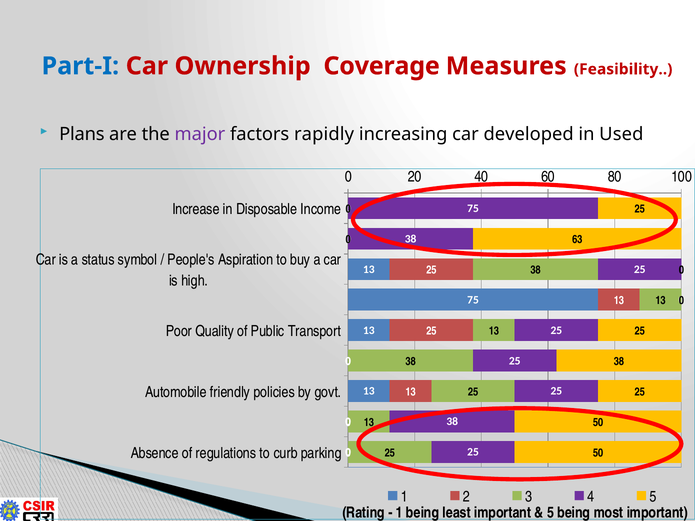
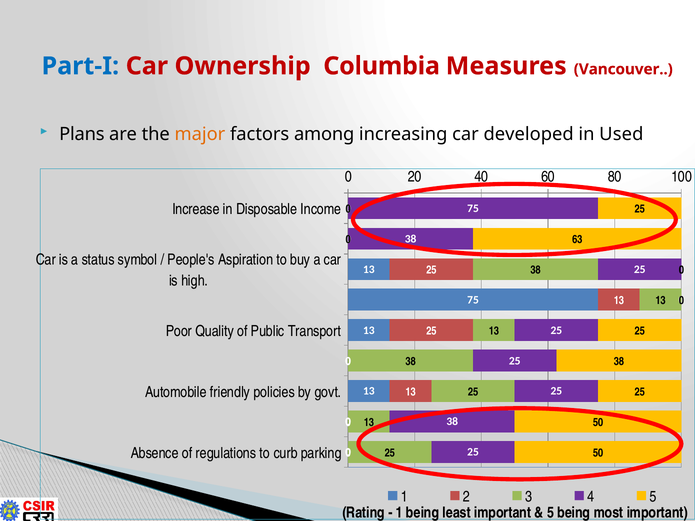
Coverage: Coverage -> Columbia (382, 66)
Feasibility: Feasibility -> Vancouver (623, 69)
major colour: purple -> orange (200, 134)
rapidly: rapidly -> among (324, 134)
